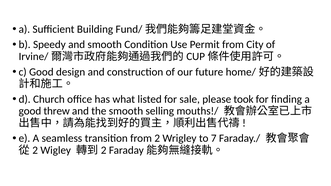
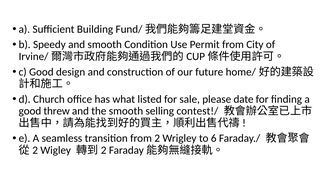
took: took -> date (244, 99)
mouths!/: mouths!/ -> contest!/ (197, 111)
7: 7 -> 6 (214, 138)
